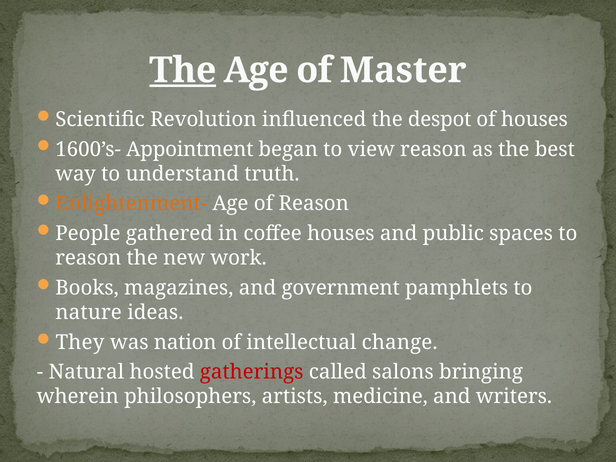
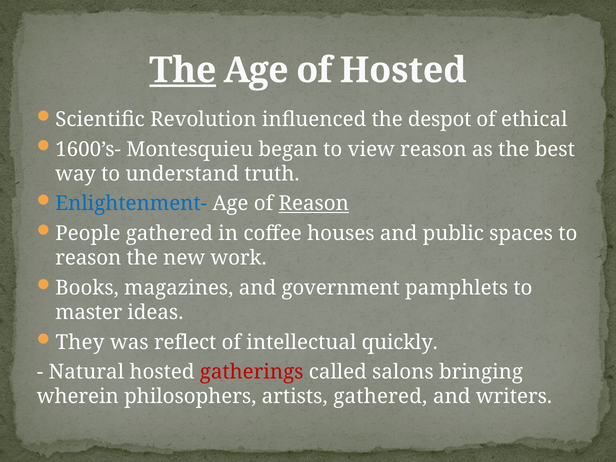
of Master: Master -> Hosted (403, 70)
of houses: houses -> ethical (534, 119)
Appointment: Appointment -> Montesquieu (190, 149)
Enlightenment- colour: orange -> blue (131, 204)
Reason underline: none -> present (314, 204)
nature: nature -> master (89, 312)
nation: nation -> reflect (185, 342)
change: change -> quickly (400, 342)
artists medicine: medicine -> gathered (380, 397)
